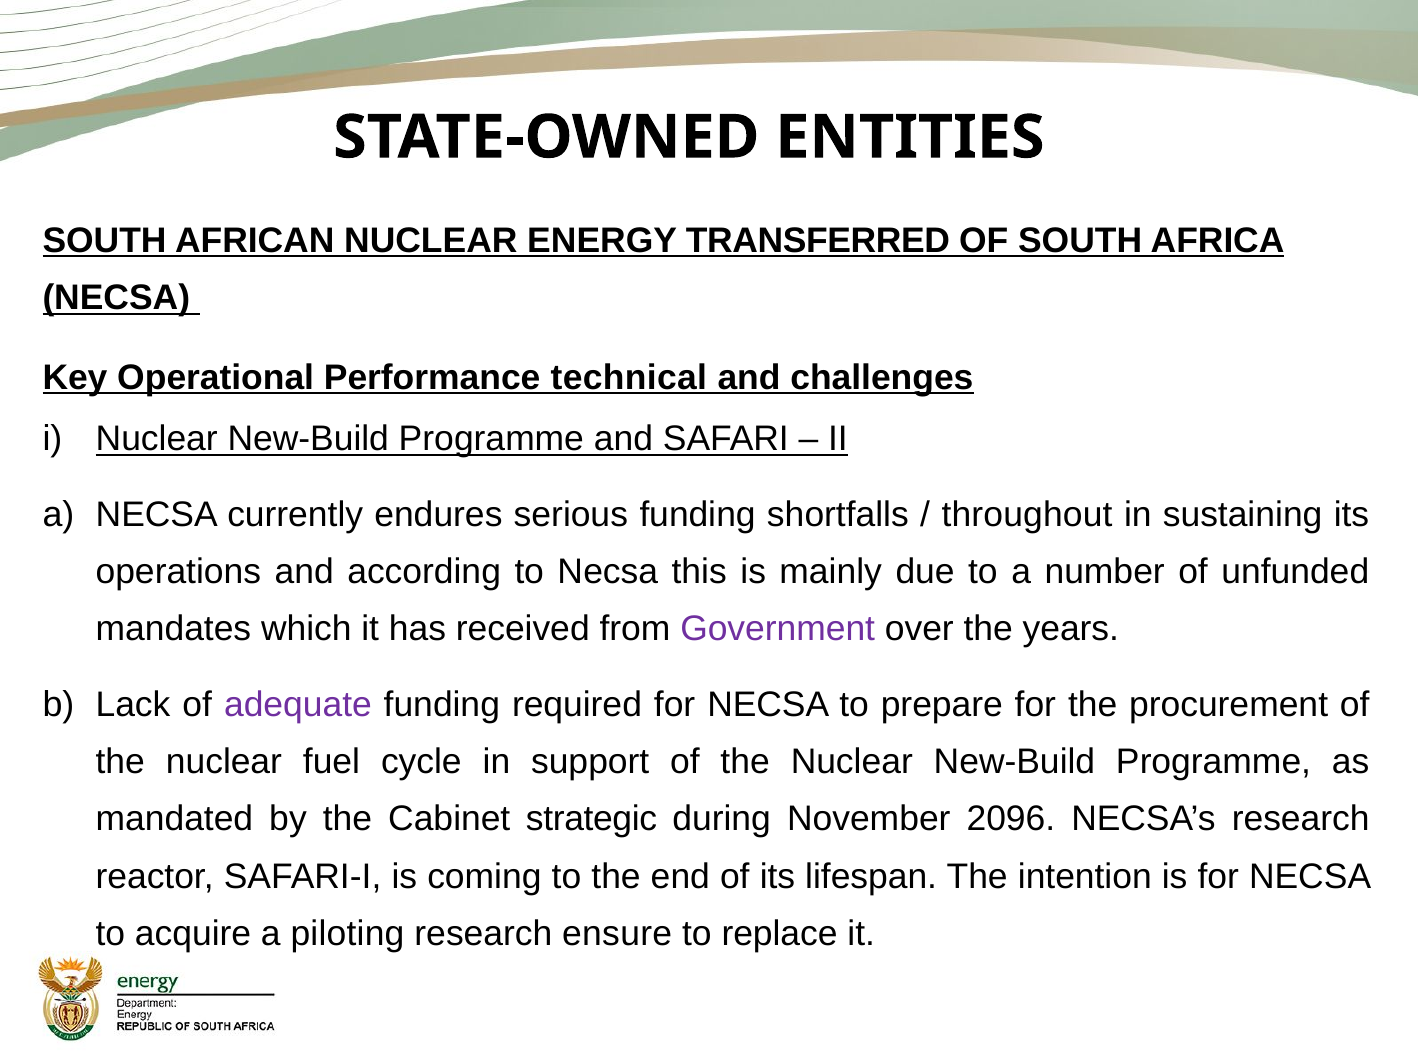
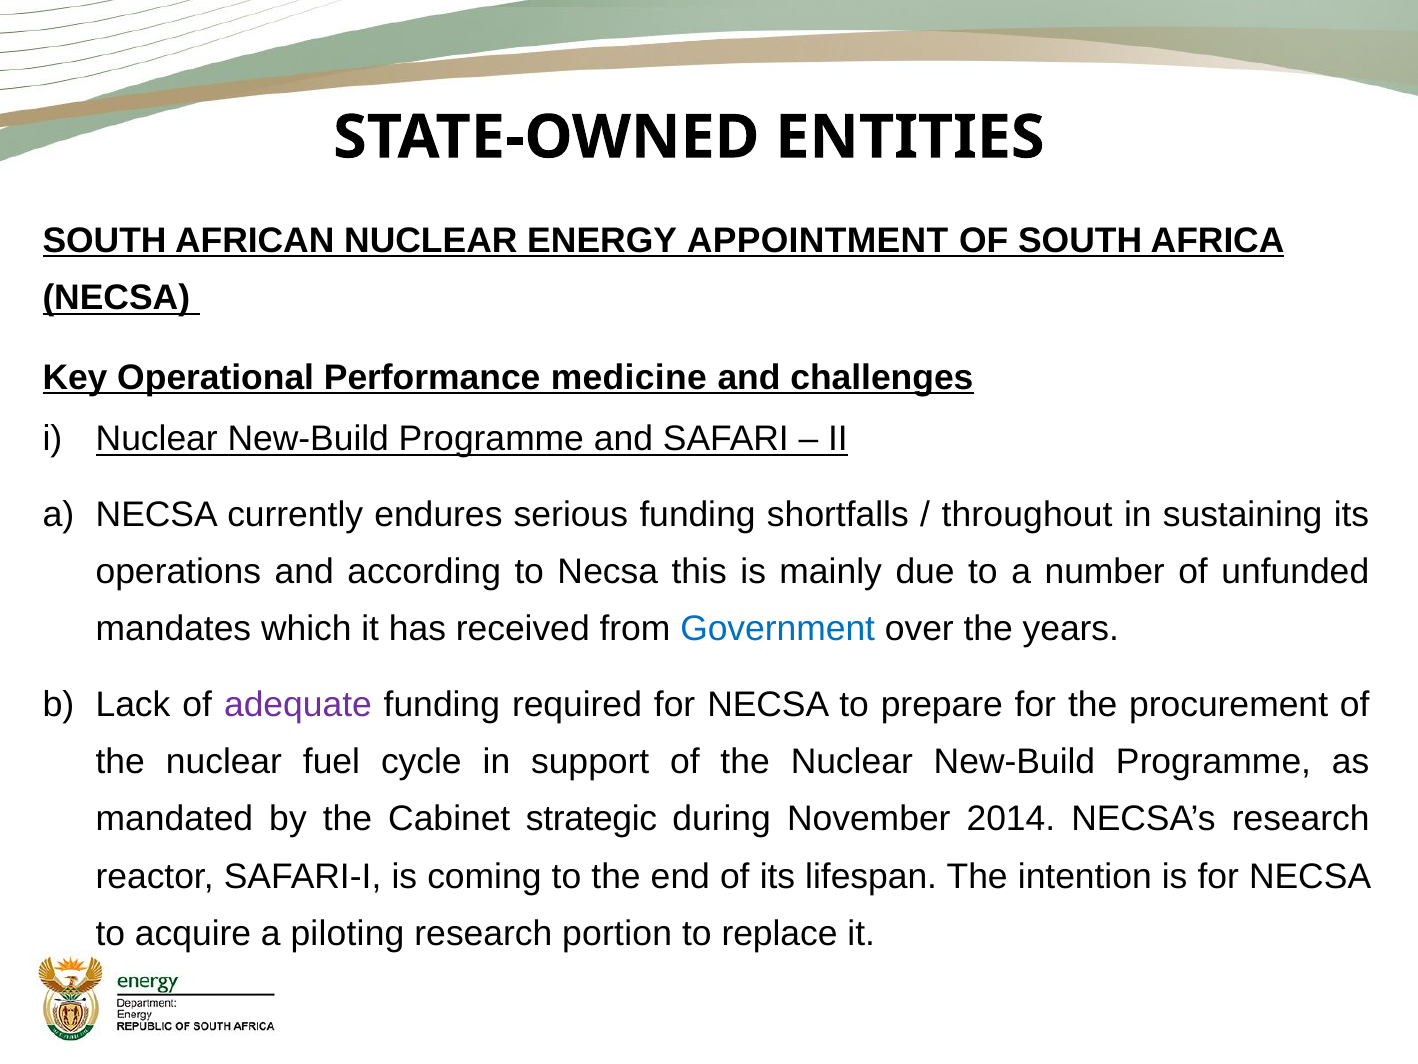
TRANSFERRED: TRANSFERRED -> APPOINTMENT (818, 241)
technical: technical -> medicine (629, 377)
Government colour: purple -> blue (778, 629)
2096: 2096 -> 2014 (1011, 819)
ensure: ensure -> portion (617, 934)
